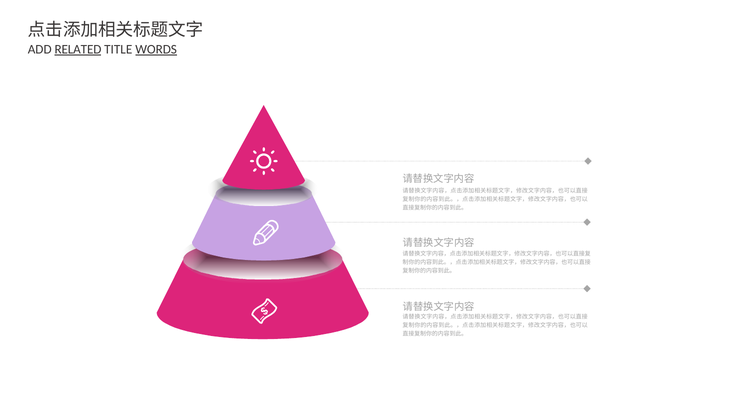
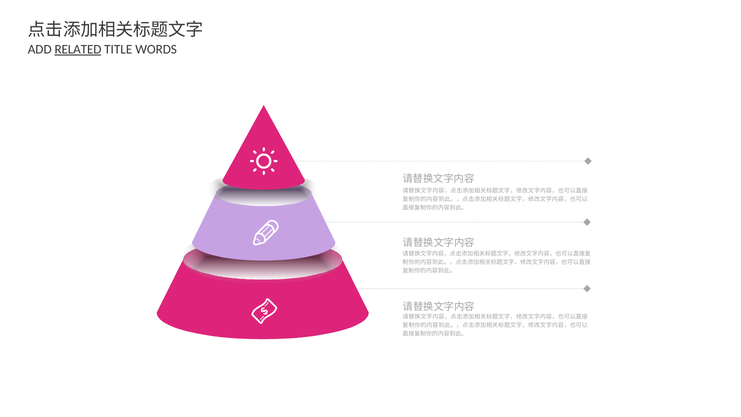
WORDS underline: present -> none (156, 49)
